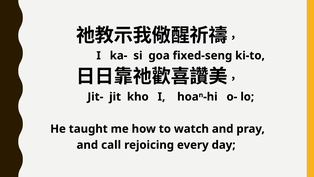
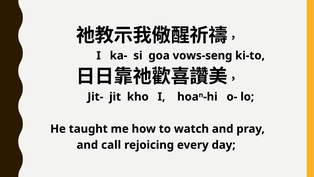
fixed-seng: fixed-seng -> vows-seng (202, 55)
